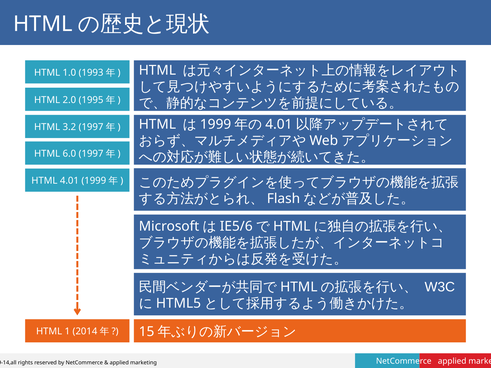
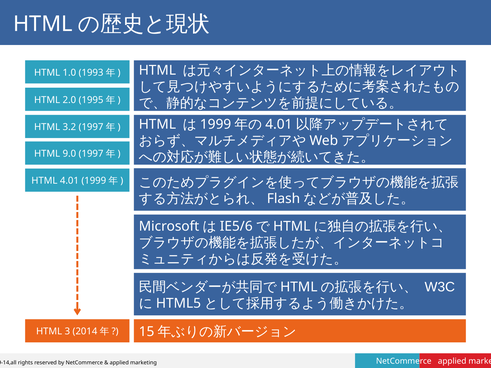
6.0: 6.0 -> 9.0 (69, 154)
1: 1 -> 3 (67, 332)
